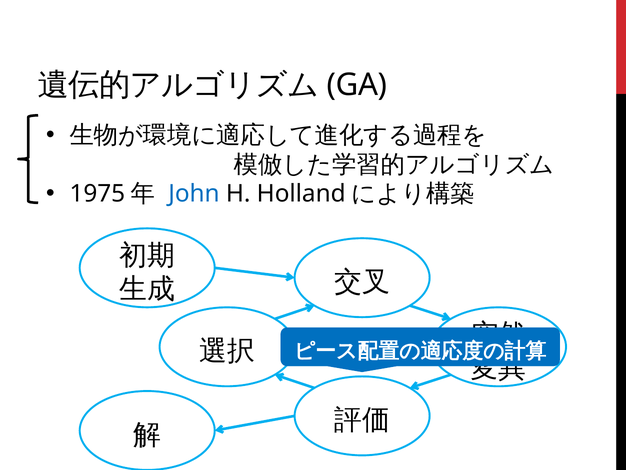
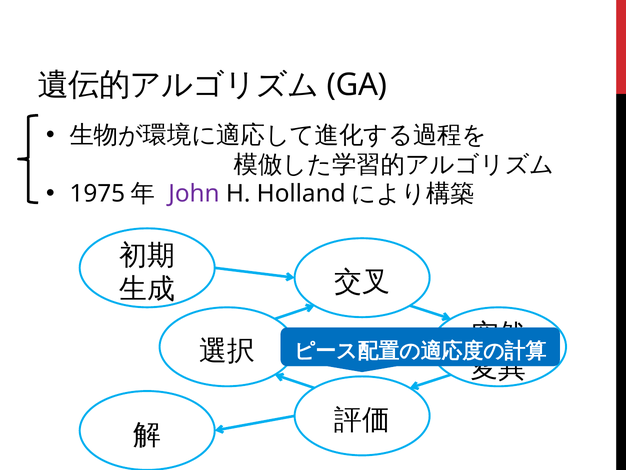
John colour: blue -> purple (194, 194)
